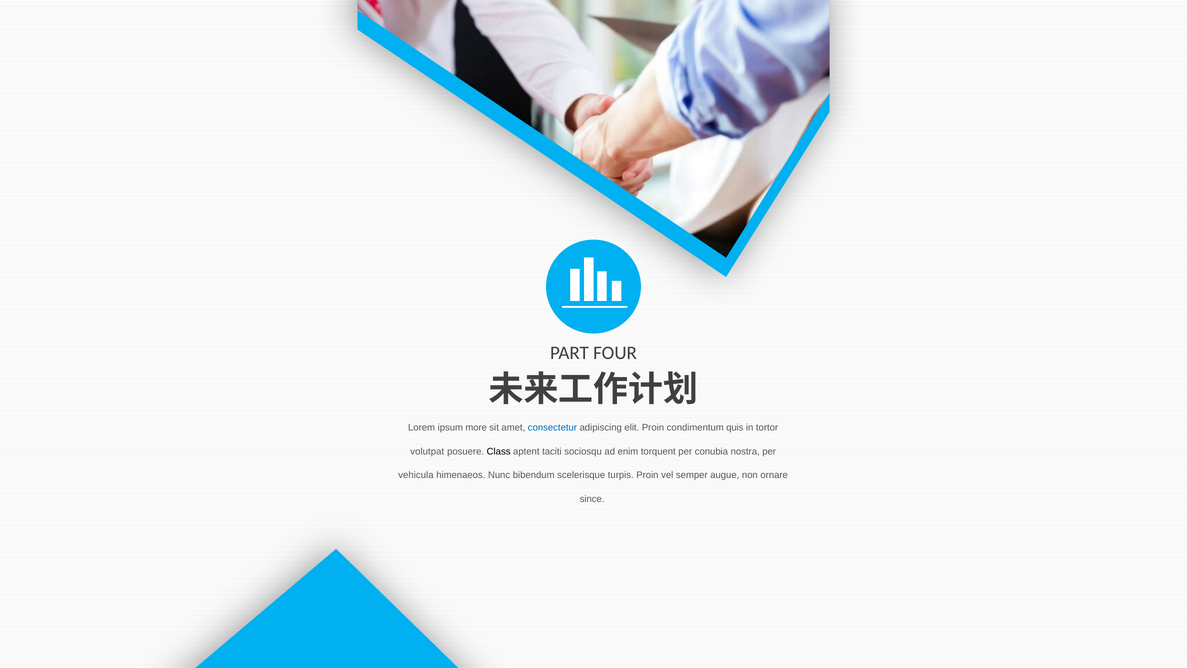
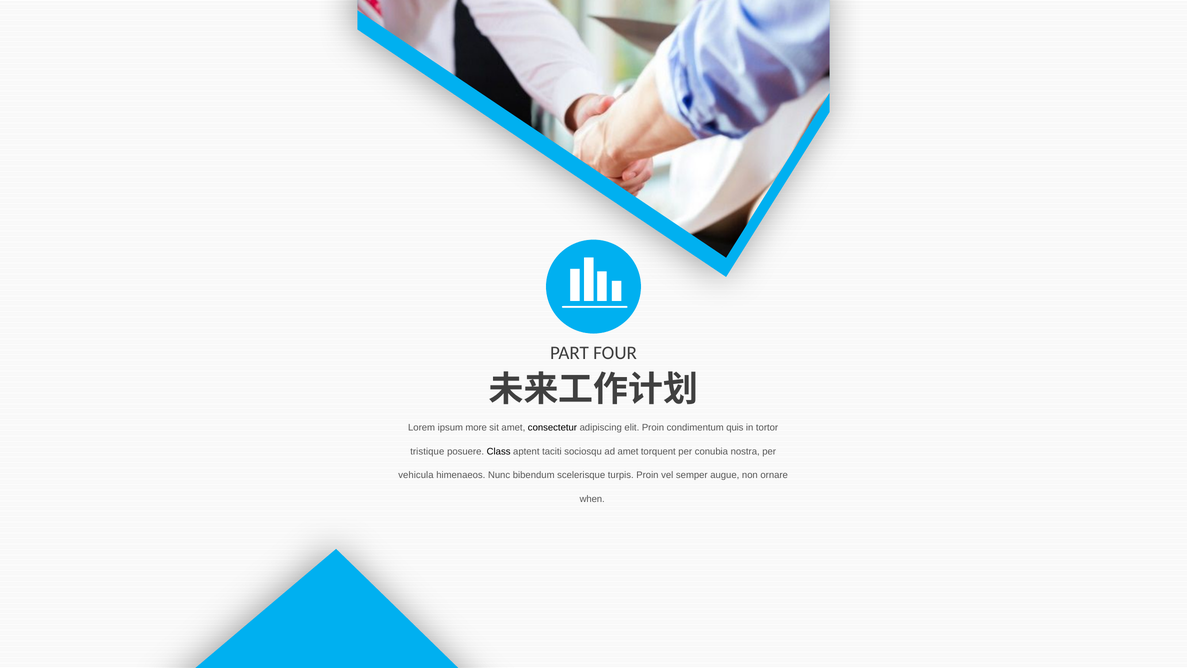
consectetur colour: blue -> black (552, 427)
volutpat: volutpat -> tristique (427, 451)
ad enim: enim -> amet (628, 451)
since: since -> when (592, 499)
